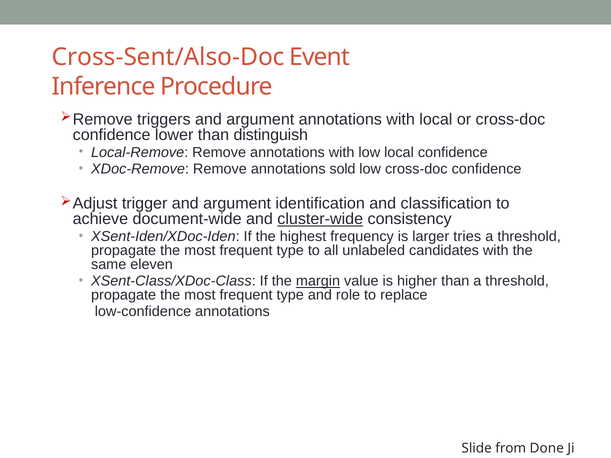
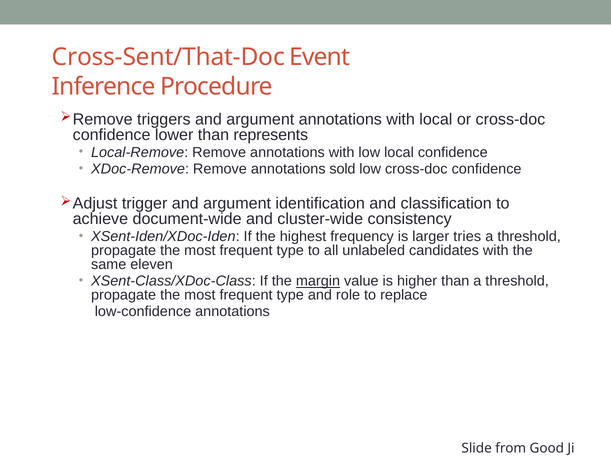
Cross-Sent/Also-Doc: Cross-Sent/Also-Doc -> Cross-Sent/That-Doc (168, 57)
distinguish: distinguish -> represents (271, 135)
cluster-wide underline: present -> none (320, 219)
Done: Done -> Good (547, 449)
